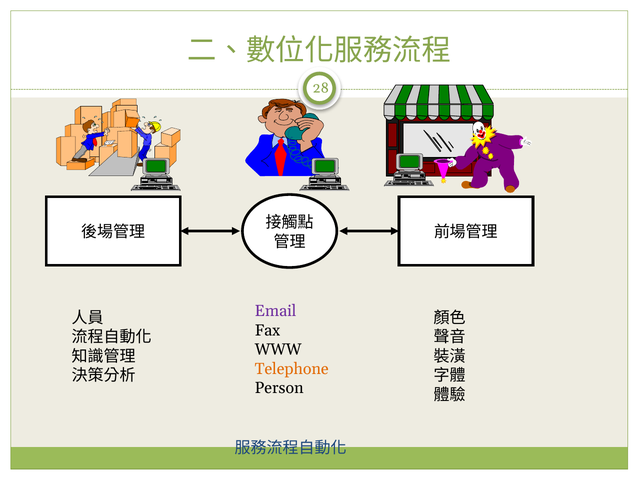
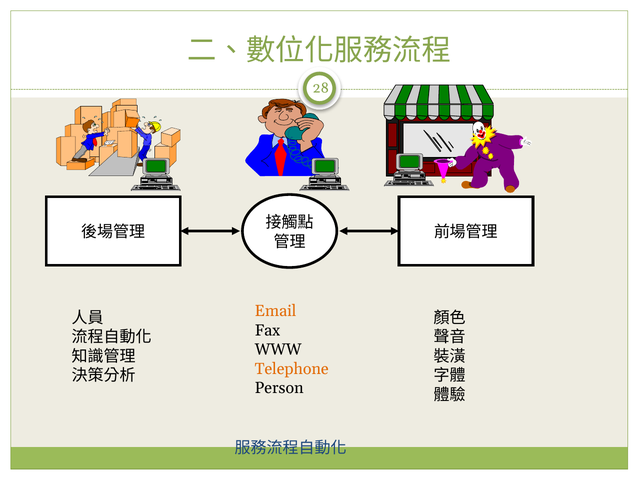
Email colour: purple -> orange (276, 311)
